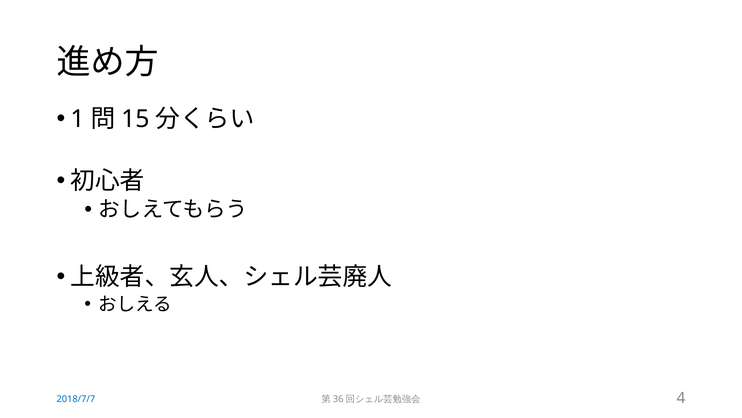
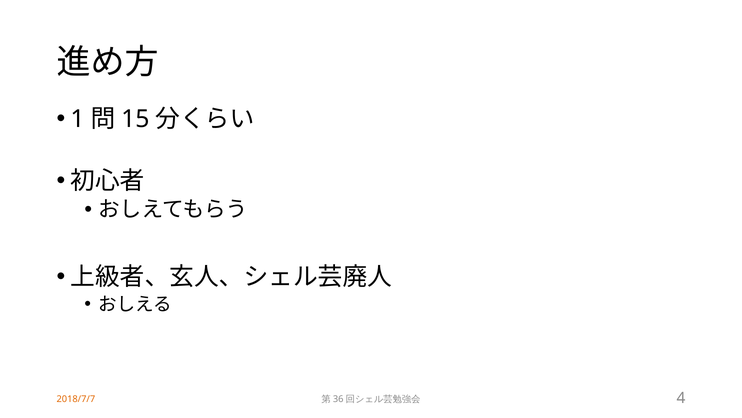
2018/7/7 colour: blue -> orange (76, 399)
